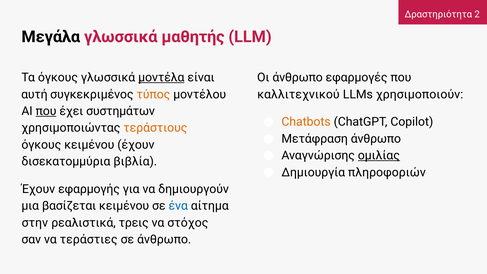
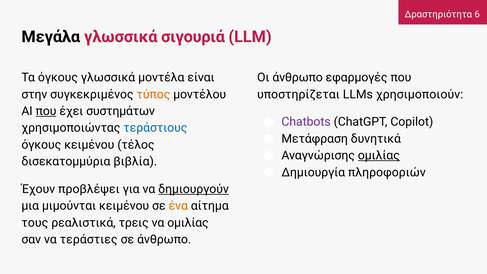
2: 2 -> 6 (477, 15)
μαθητής: μαθητής -> σιγουριά (193, 37)
μοντέλα underline: present -> none (161, 78)
αυτή: αυτή -> στην (34, 94)
καλλιτεχνικού: καλλιτεχνικού -> υποστηρίζεται (298, 94)
Chatbots colour: orange -> purple (306, 122)
τεράστιους colour: orange -> blue (155, 128)
Μετάφραση άνθρωπο: άνθρωπο -> δυνητικά (376, 139)
κειμένου έχουν: έχουν -> τέλος (136, 145)
εφαρμογής: εφαρμογής -> προβλέψει (89, 189)
δημιουργούν underline: none -> present (194, 189)
βασίζεται: βασίζεται -> μιμούνται (69, 206)
ένα colour: blue -> orange (178, 206)
στην: στην -> τους (35, 223)
να στόχος: στόχος -> ομιλίας (188, 223)
